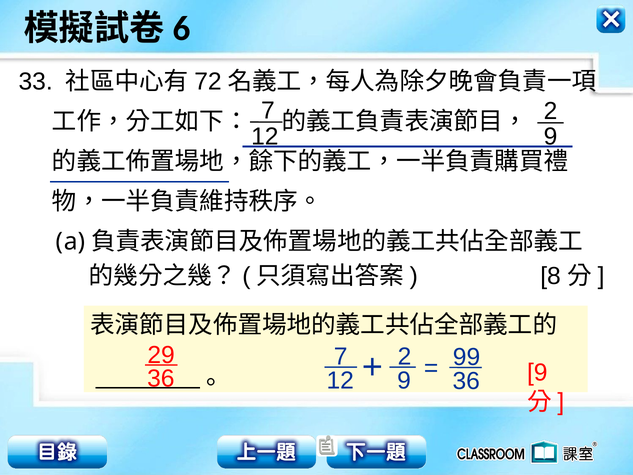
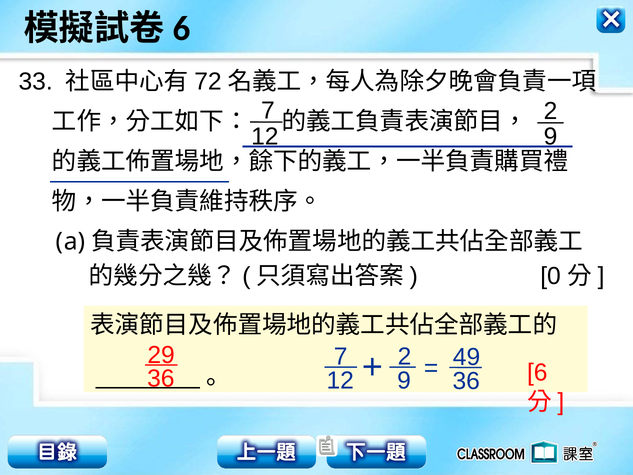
8: 8 -> 0 (551, 276)
99: 99 -> 49 (467, 357)
9: 9 -> 6 (537, 372)
